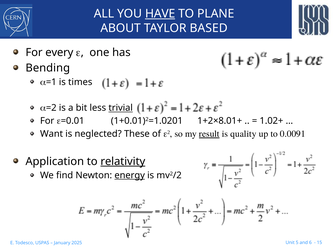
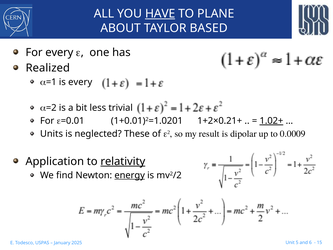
Bending: Bending -> Realized (48, 68)
is times: times -> every (80, 82)
trivial underline: present -> none (121, 108)
1+2×8.01+: 1+2×8.01+ -> 1+2×0.21+ (220, 121)
1.02+ underline: none -> present (271, 121)
Want: Want -> Units (52, 134)
result underline: present -> none (209, 134)
quality: quality -> dipolar (243, 134)
0.0091: 0.0091 -> 0.0009 (293, 134)
